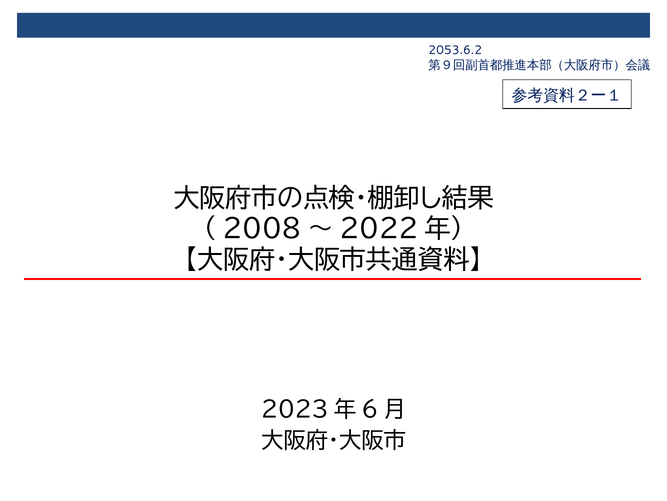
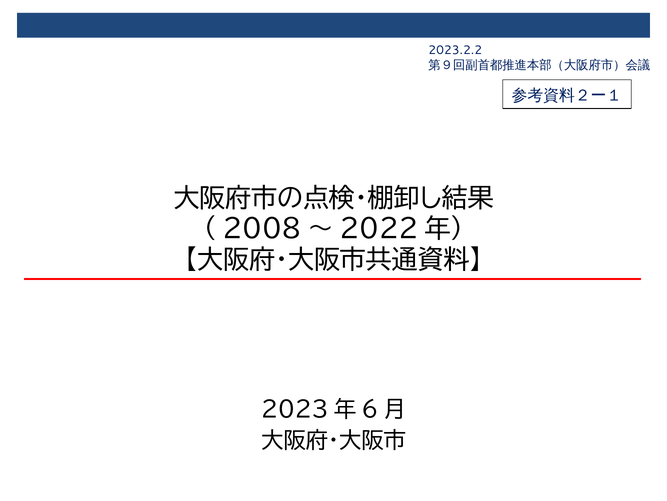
2053.6.2: 2053.6.2 -> 2023.2.2 (455, 50)
